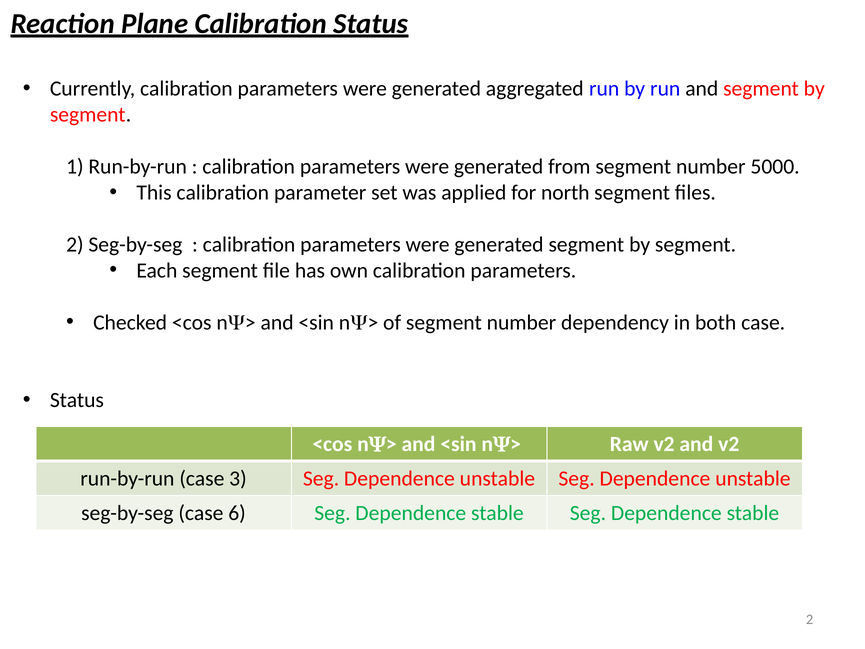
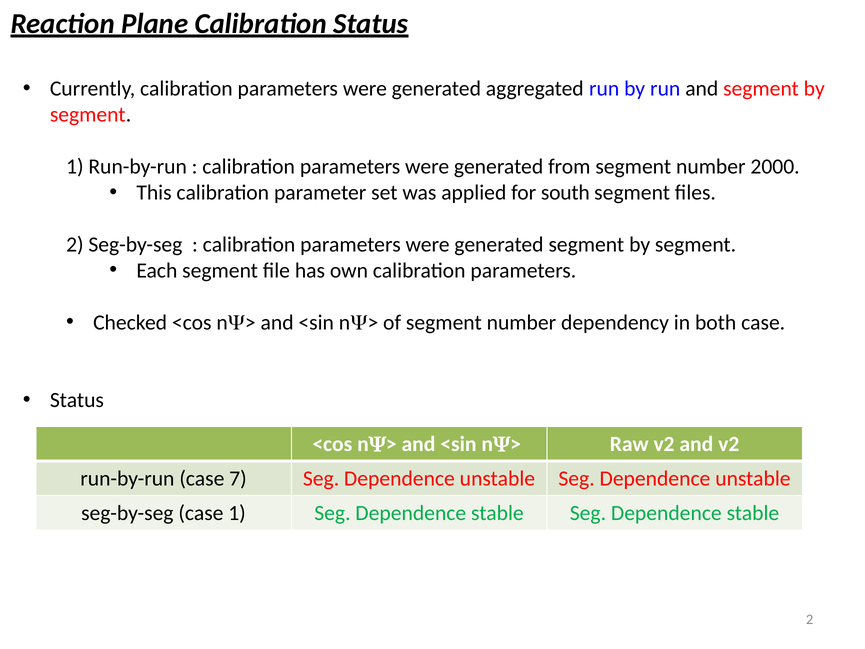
5000: 5000 -> 2000 (775, 167)
north: north -> south (565, 193)
3: 3 -> 7 (238, 479)
case 6: 6 -> 1 (237, 513)
